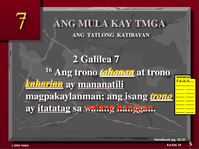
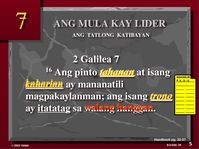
TMGA: TMGA -> LIDER (150, 23)
Ang trono: trono -> pinto (86, 72)
at trono: trono -> isang (159, 72)
mananatili underline: present -> none (101, 84)
